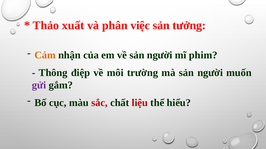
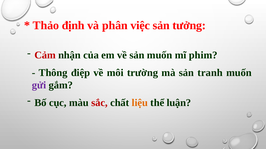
xuất: xuất -> định (73, 26)
Cảm colour: orange -> red (45, 55)
về sản người: người -> muốn (160, 55)
mà sản người: người -> tranh (210, 73)
liệu colour: red -> orange (140, 103)
hiểu: hiểu -> luận (179, 103)
